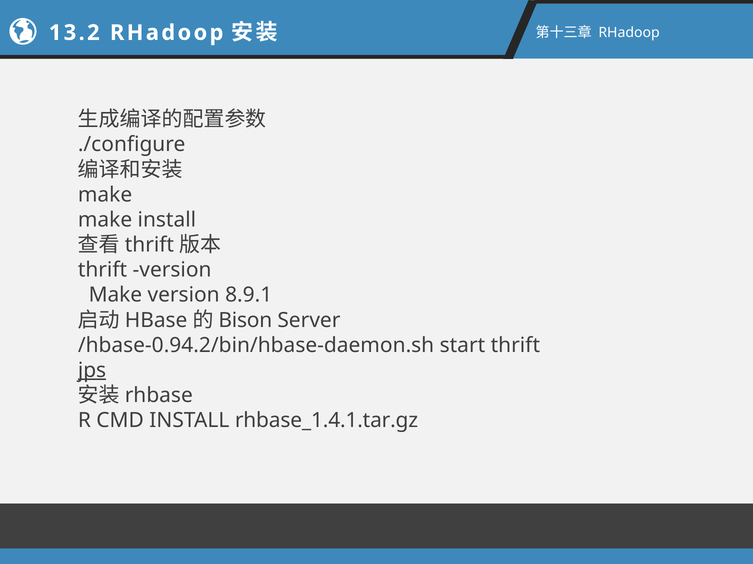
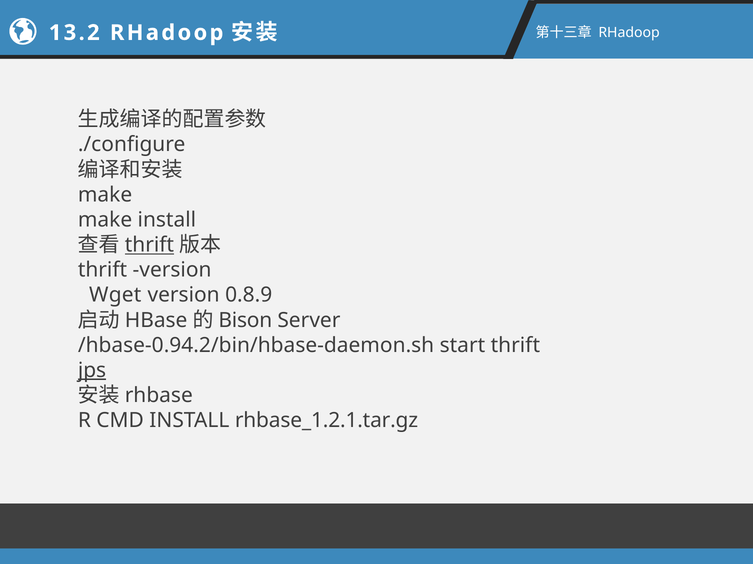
thrift underline: none -> present (149, 245)
Make: Make -> Wget (115, 295)
8.9.1: 8.9.1 -> 0.8.9 (249, 295)
rhbase_1.4.1.tar.gz: rhbase_1.4.1.tar.gz -> rhbase_1.2.1.tar.gz (327, 421)
